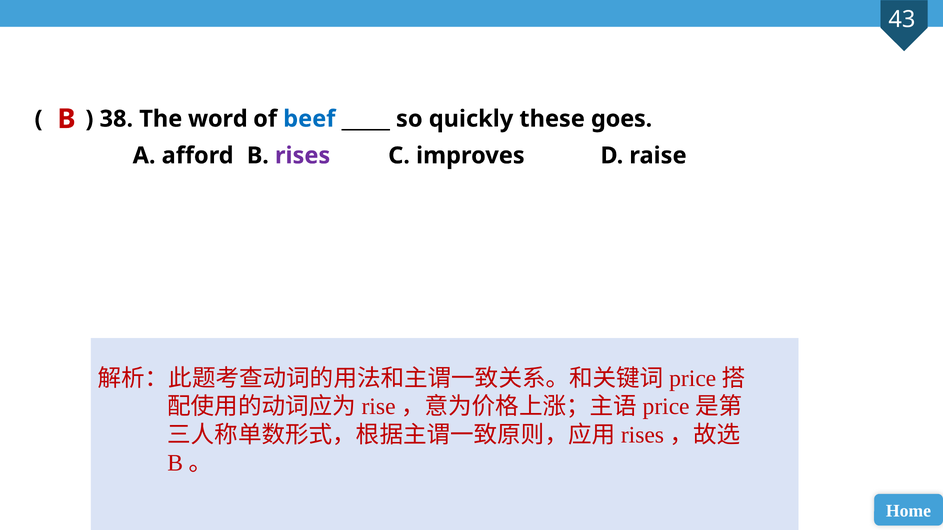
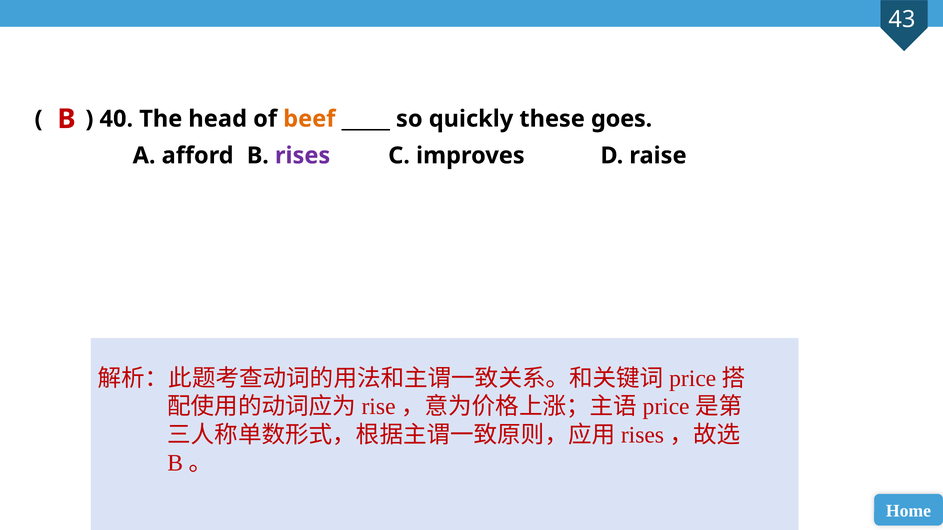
38: 38 -> 40 (116, 119)
word: word -> head (218, 119)
beef colour: blue -> orange (309, 119)
